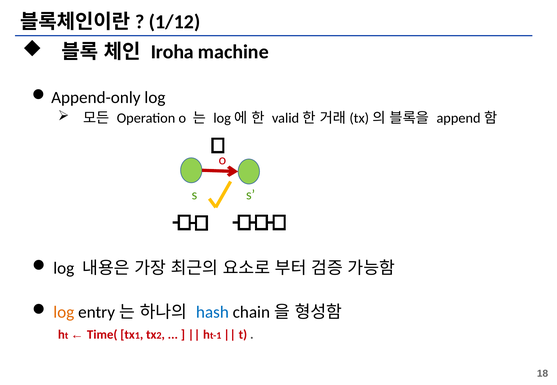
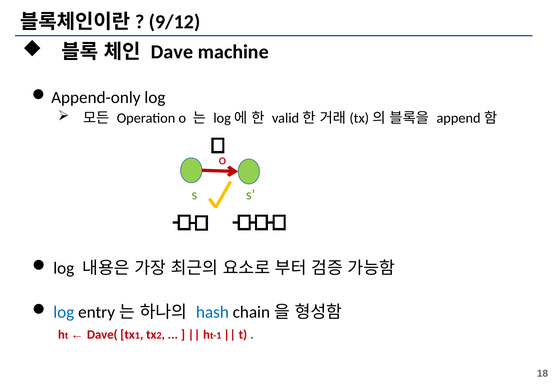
1/12: 1/12 -> 9/12 (175, 22)
Iroha: Iroha -> Dave (172, 52)
log colour: orange -> blue (64, 313)
Time(: Time( -> Dave( (102, 335)
